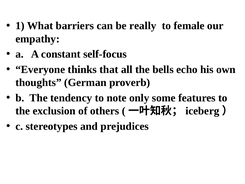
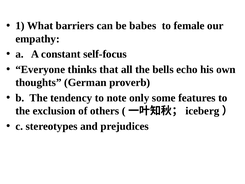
really: really -> babes (143, 26)
